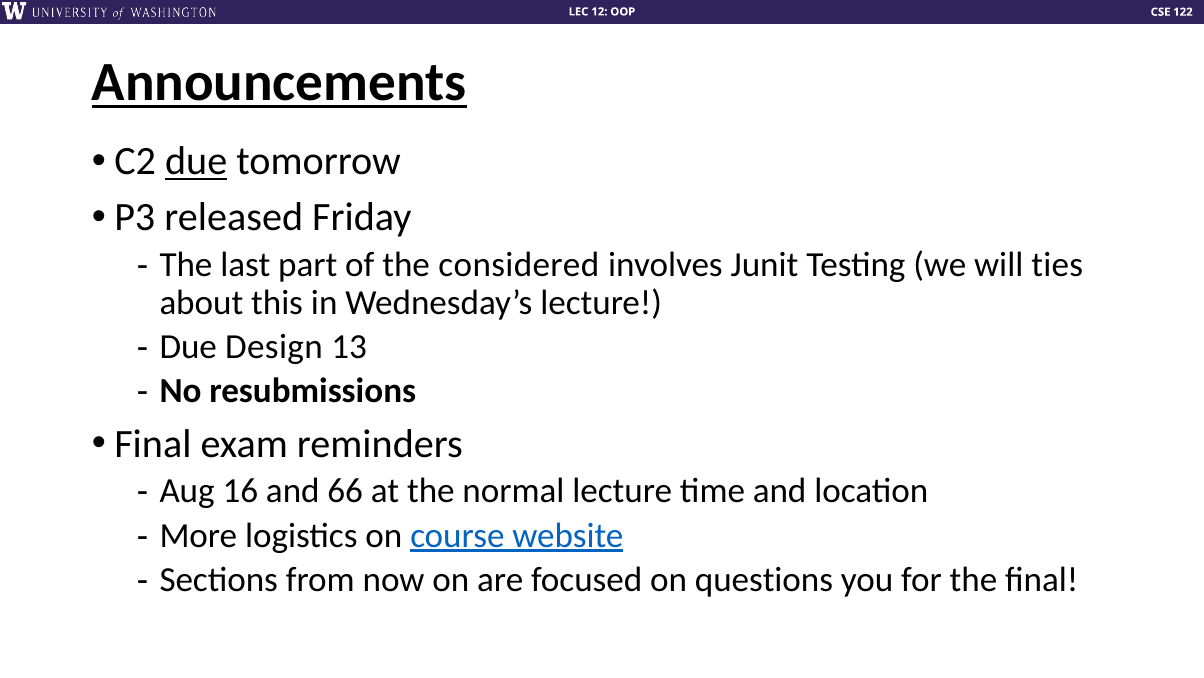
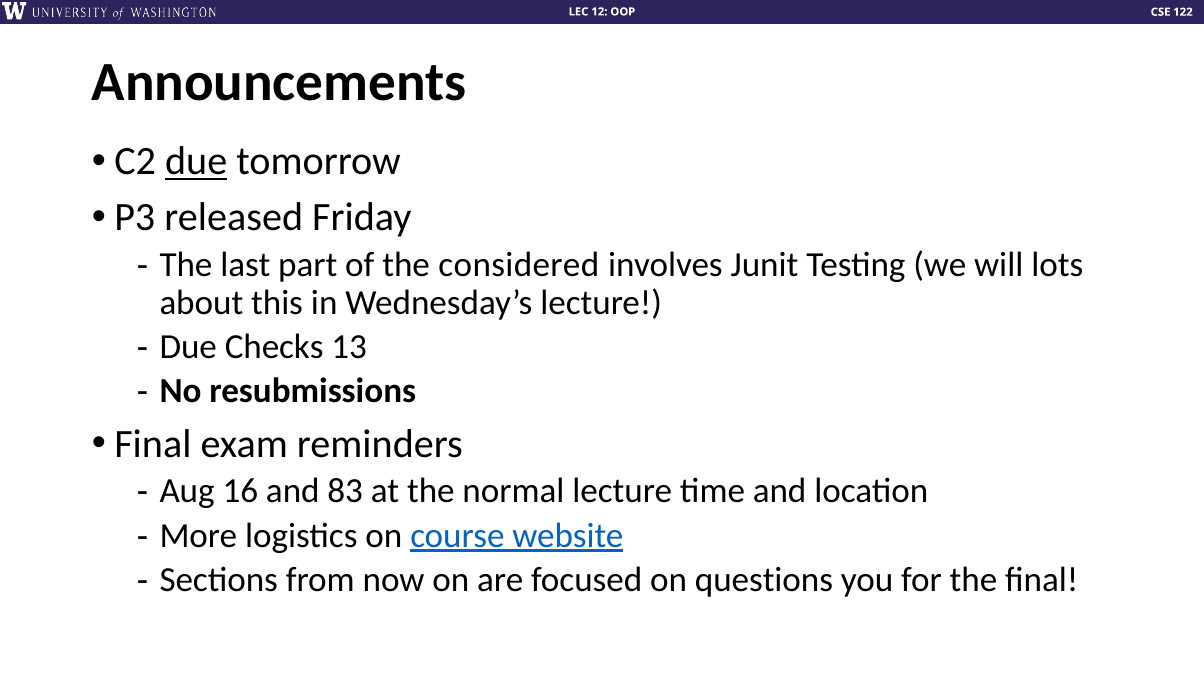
Announcements underline: present -> none (279, 82)
ties: ties -> lots (1057, 264)
Design: Design -> Checks (274, 346)
66: 66 -> 83 (345, 490)
